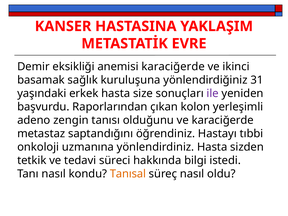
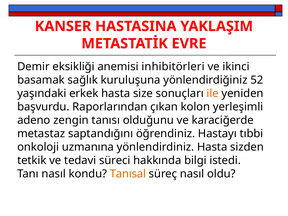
anemisi karaciğerde: karaciğerde -> inhibitörleri (173, 67)
31: 31 -> 52 (257, 80)
ile colour: purple -> orange (213, 93)
